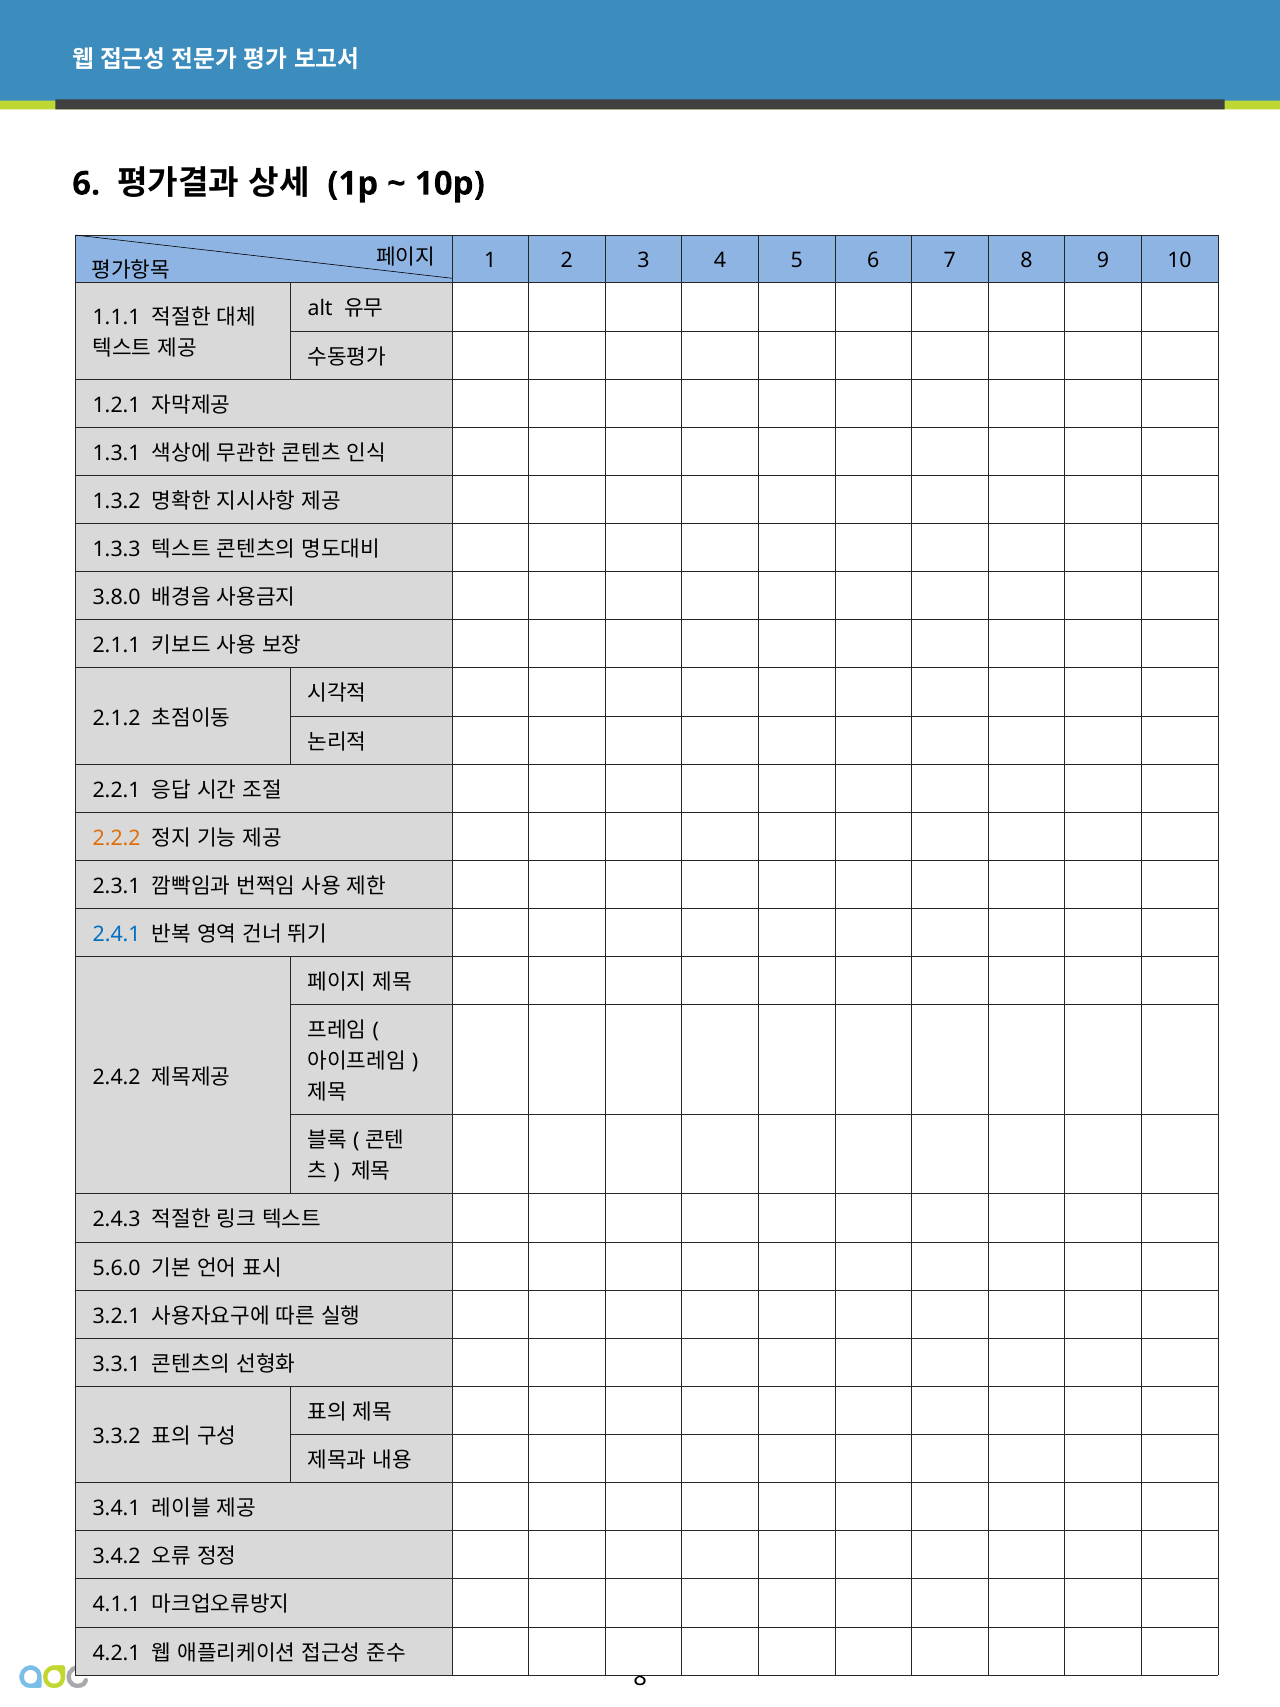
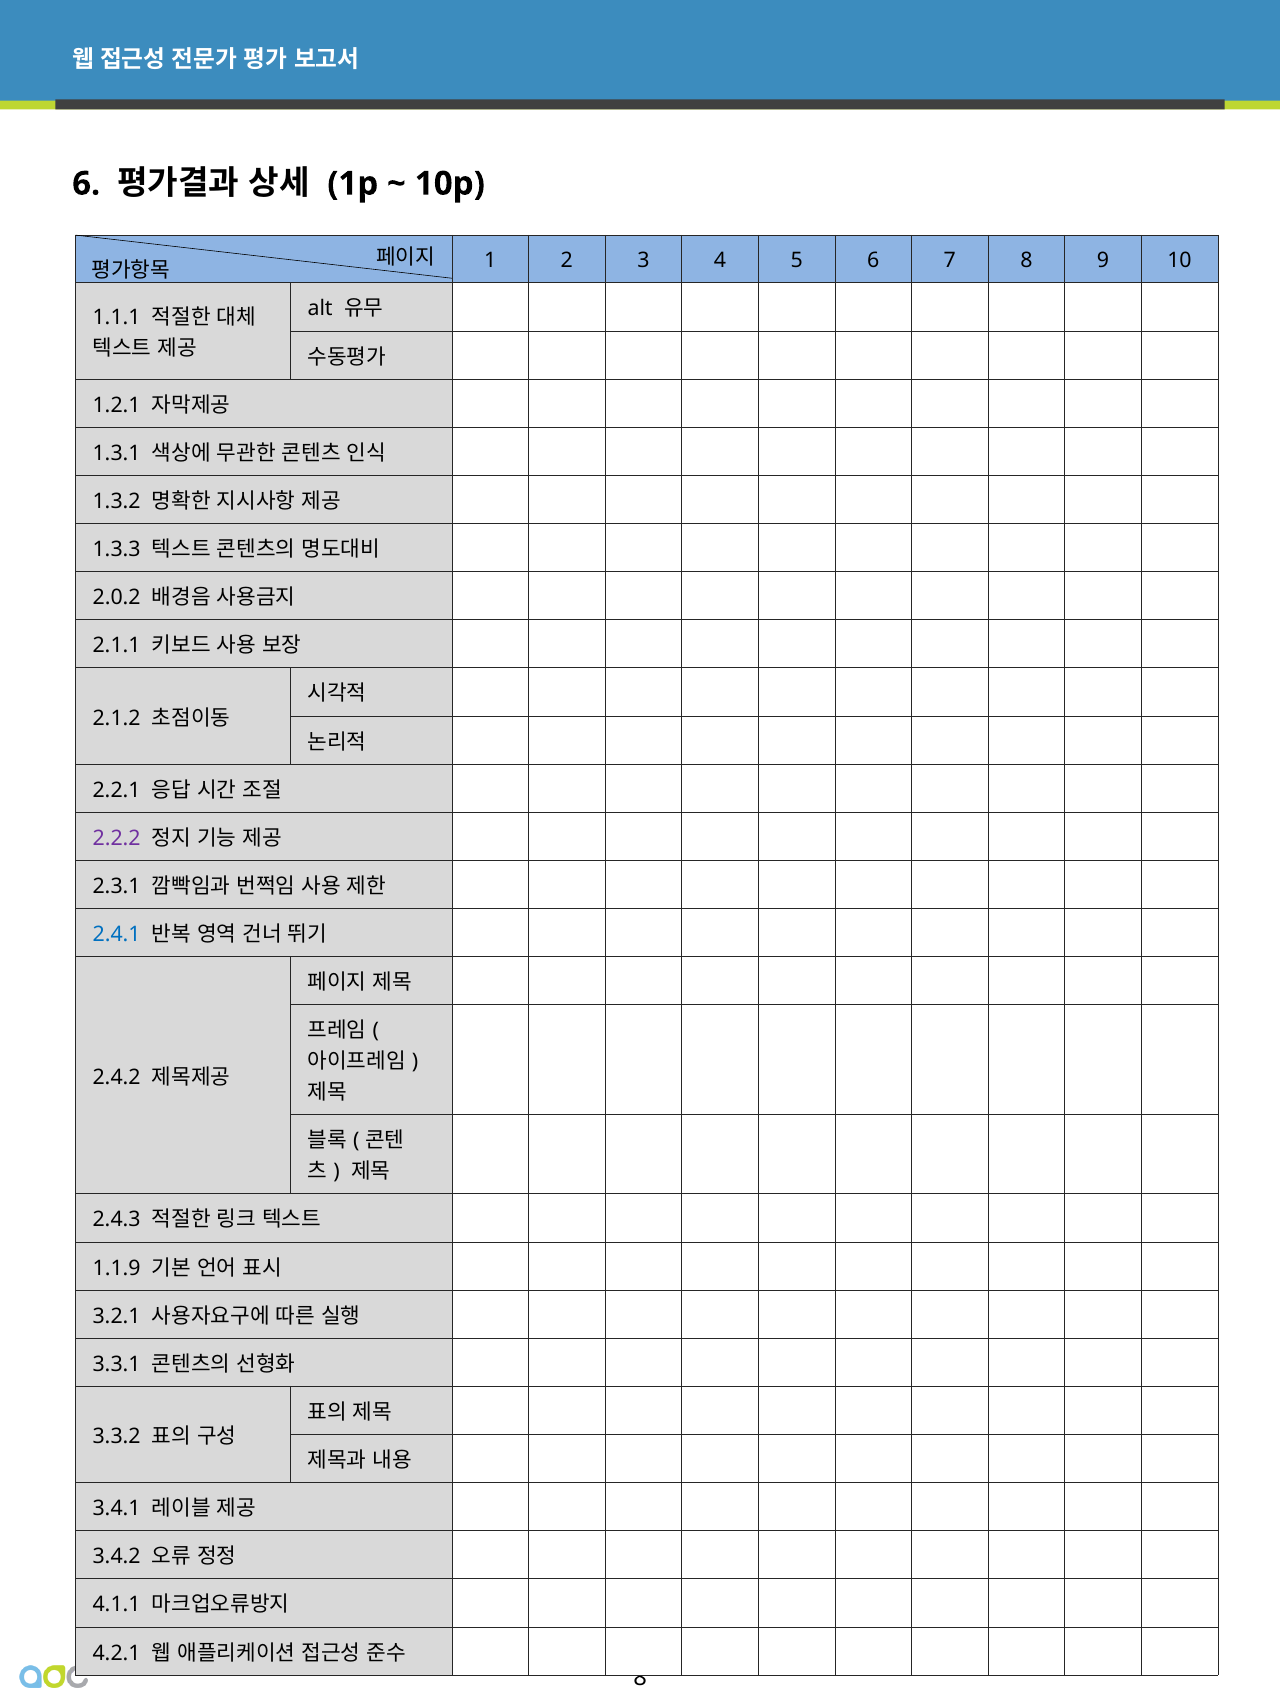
3.8.0: 3.8.0 -> 2.0.2 (117, 598)
2.2.2 colour: orange -> purple (117, 838)
5.6.0: 5.6.0 -> 1.1.9 (117, 1268)
